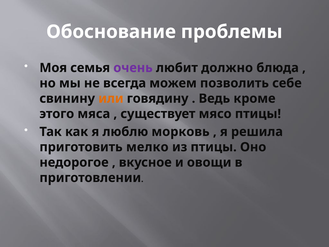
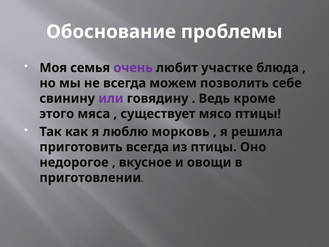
должно: должно -> участке (227, 68)
или colour: orange -> purple (111, 98)
приготовить мелко: мелко -> всегда (147, 147)
